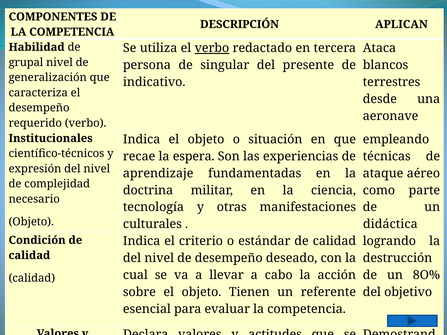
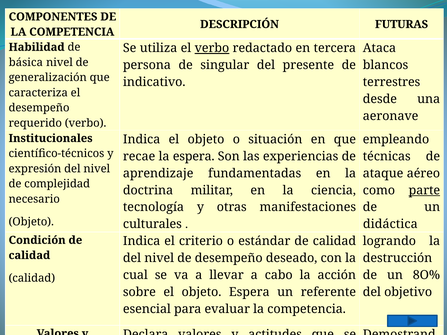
APLICAN: APLICAN -> FUTURAS (402, 24)
grupal: grupal -> básica (26, 62)
parte underline: none -> present (424, 190)
objeto Tienen: Tienen -> Espera (249, 292)
